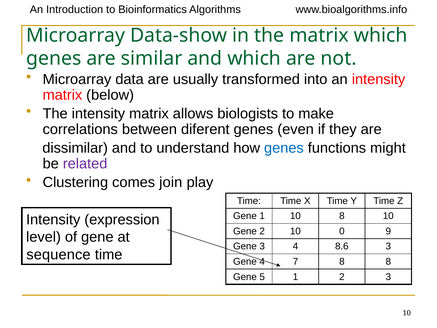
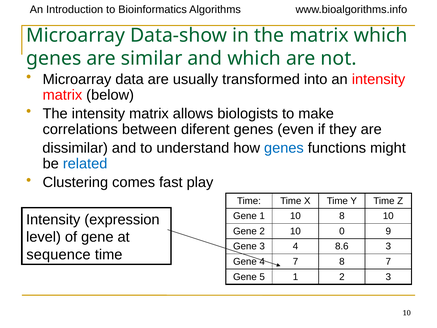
related colour: purple -> blue (85, 164)
join: join -> fast (171, 182)
8 8: 8 -> 7 (388, 261)
